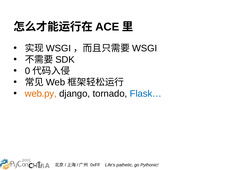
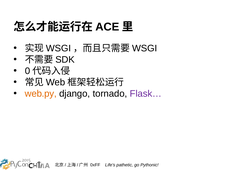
Flask… colour: blue -> purple (146, 93)
